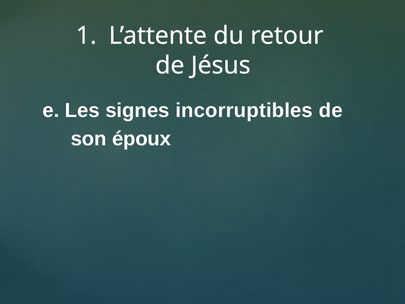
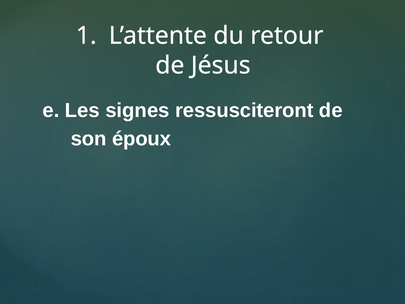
incorruptibles: incorruptibles -> ressusciteront (244, 110)
